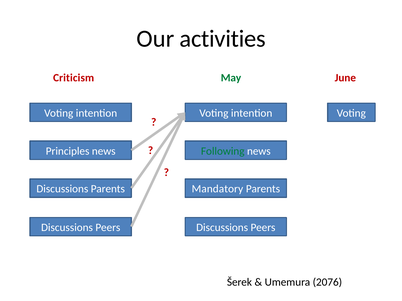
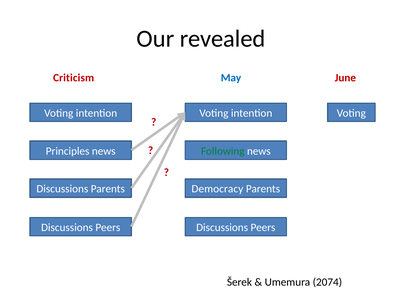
activities: activities -> revealed (223, 39)
May colour: green -> blue (231, 78)
Mandatory: Mandatory -> Democracy (217, 189)
2076: 2076 -> 2074 (327, 283)
